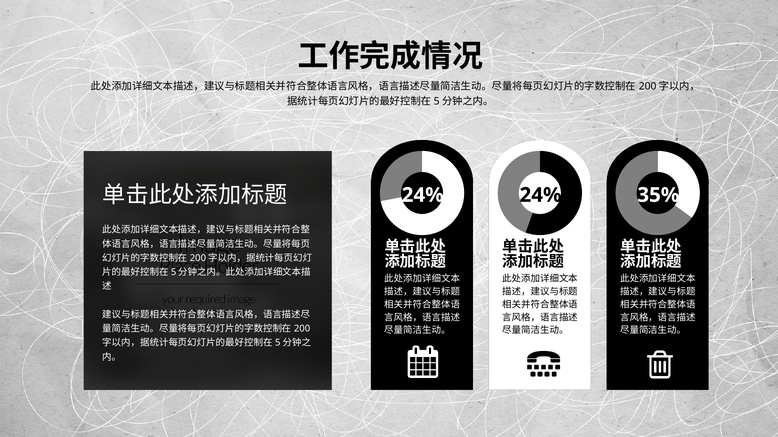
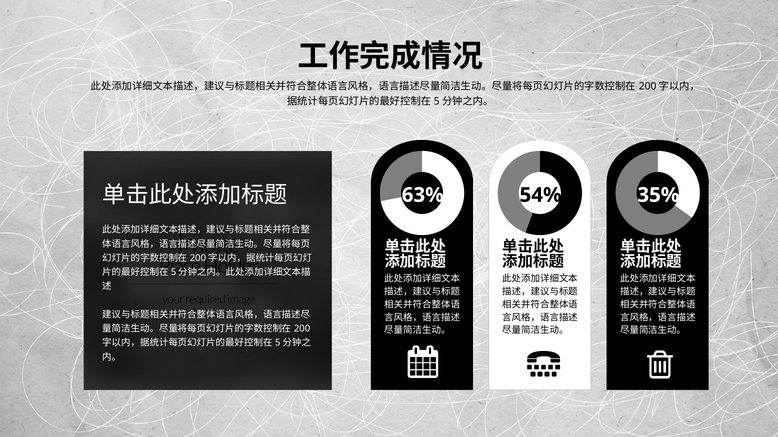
24%: 24% -> 54% (541, 195)
24%: 24% -> 63% (423, 195)
